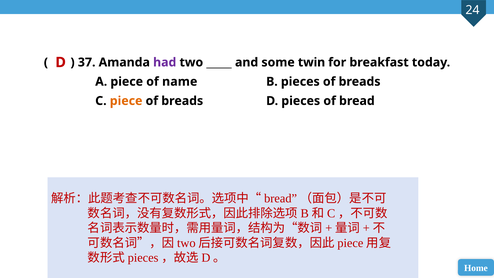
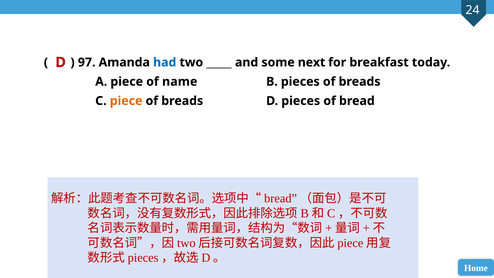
37: 37 -> 97 (87, 62)
had colour: purple -> blue (165, 62)
twin: twin -> next (312, 62)
